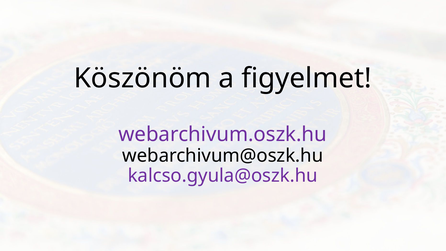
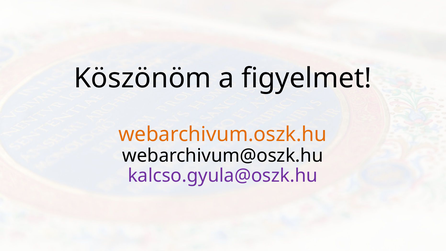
webarchivum.oszk.hu colour: purple -> orange (223, 134)
